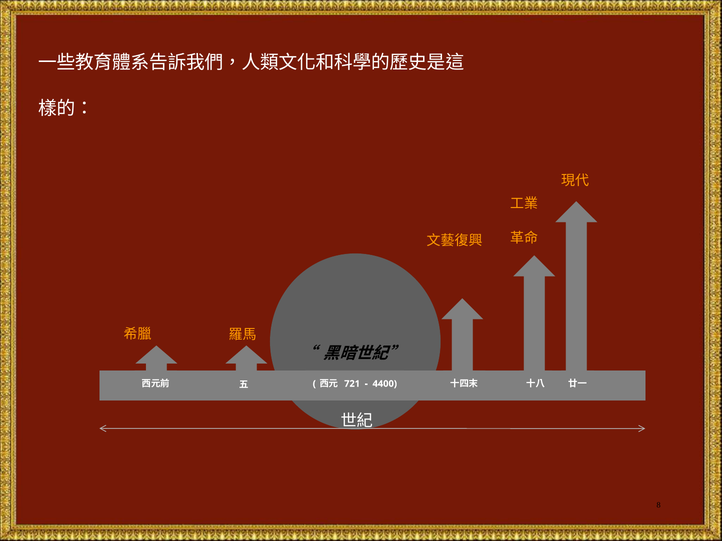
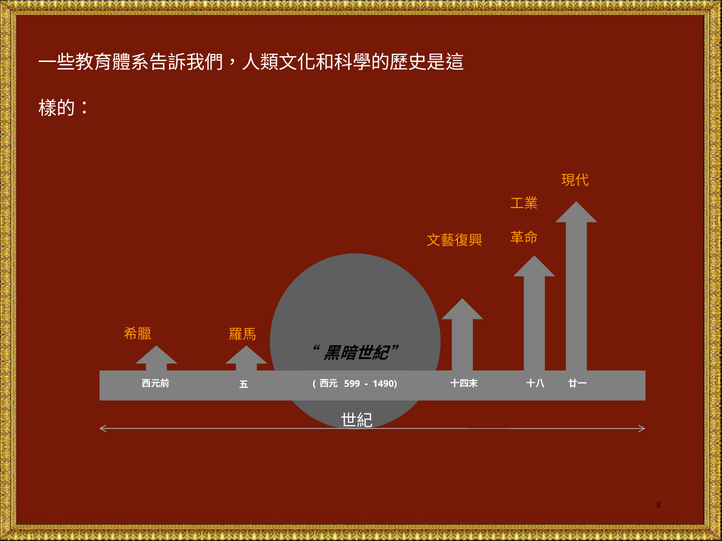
721: 721 -> 599 (352, 384)
4400: 4400 -> 1490 (385, 384)
